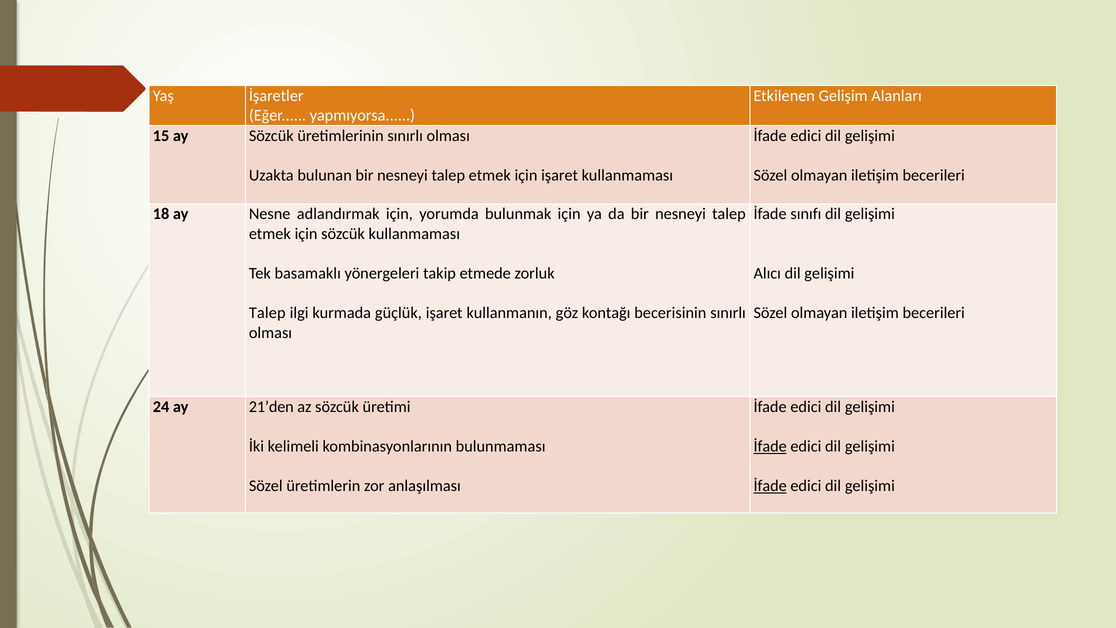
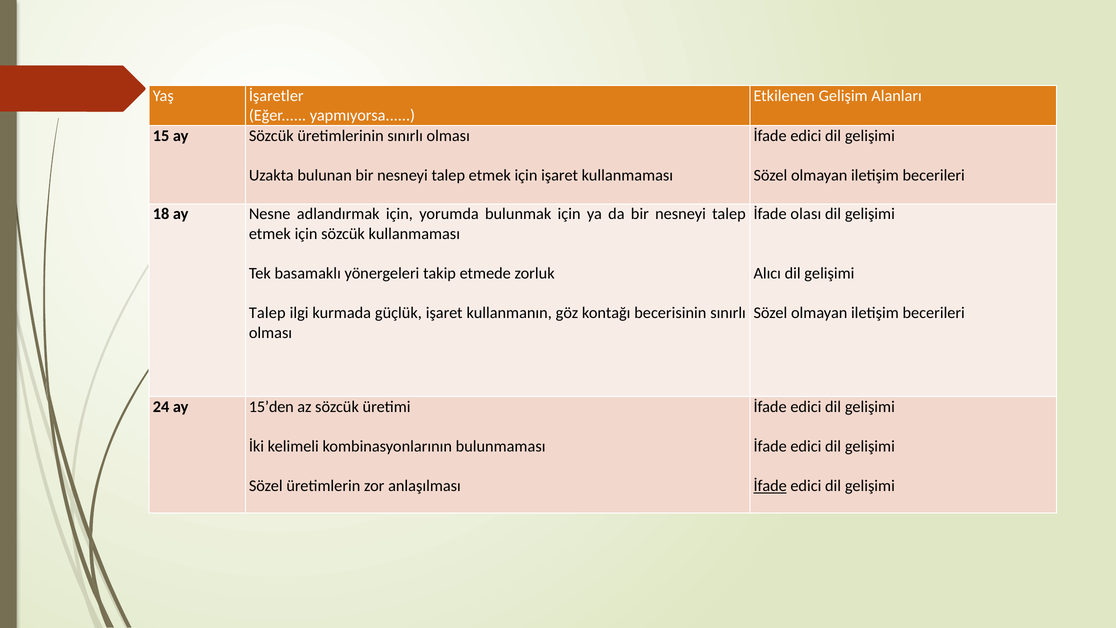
sınıfı: sınıfı -> olası (806, 214)
21’den: 21’den -> 15’den (271, 407)
İfade underline: present -> none (770, 446)
